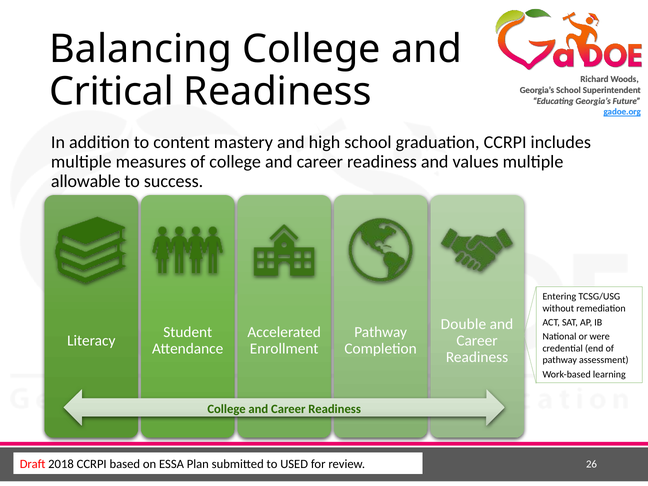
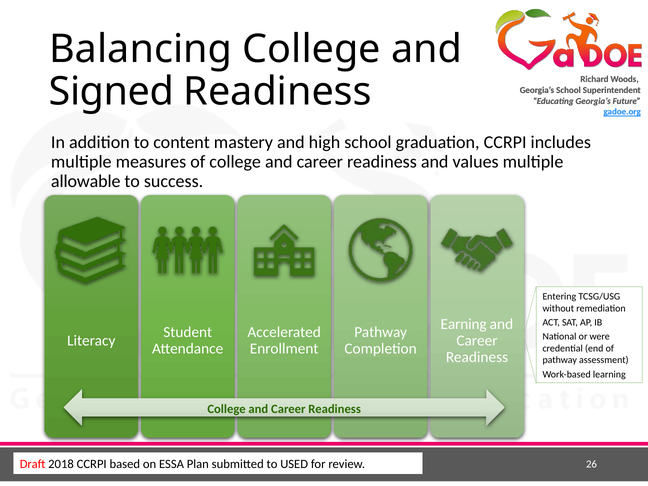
Critical: Critical -> Signed (111, 92)
Double: Double -> Earning (464, 324)
